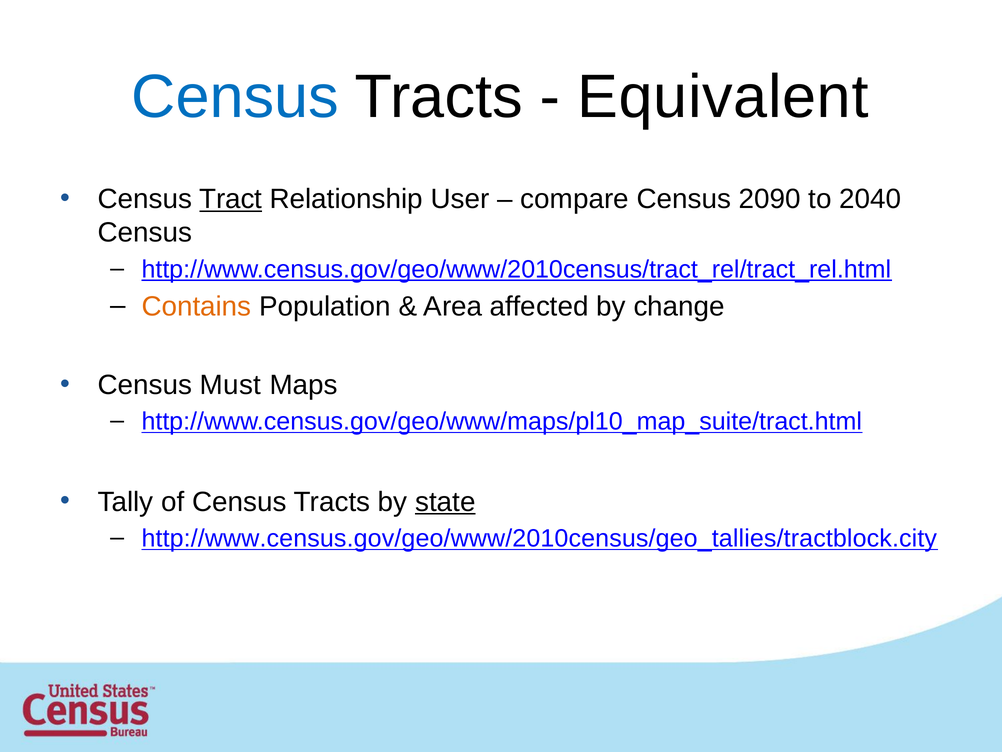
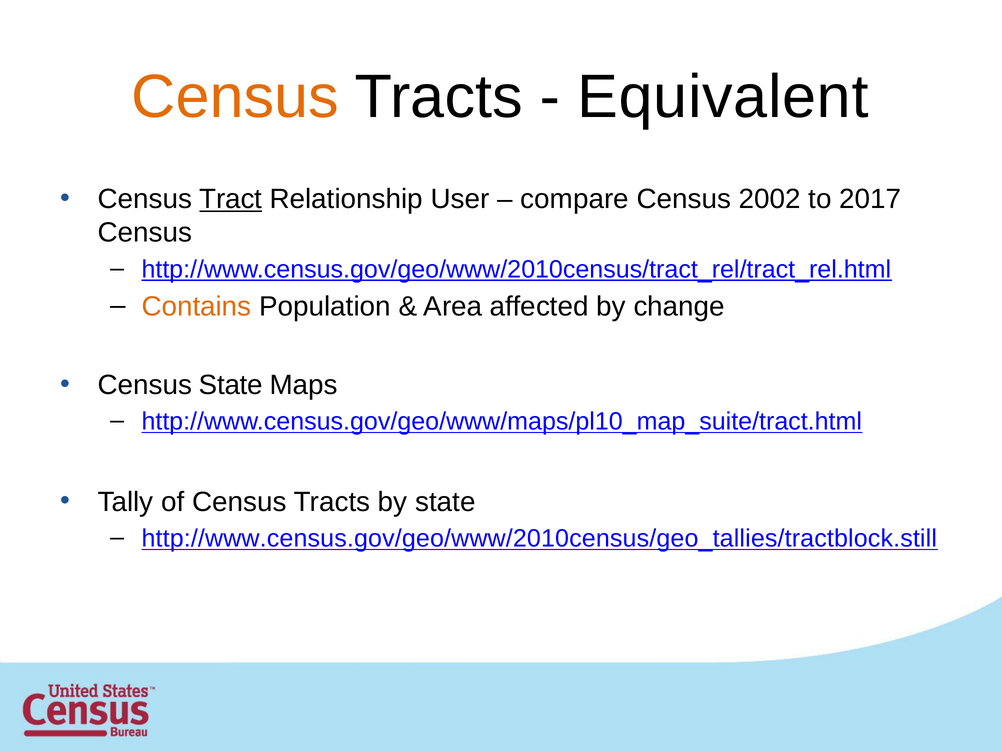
Census colour: blue -> orange (235, 97)
2090: 2090 -> 2002 (770, 199)
2040: 2040 -> 2017 (870, 199)
Census Must: Must -> State (231, 385)
state underline: present -> none (445, 502)
http://www.census.gov/geo/www/2010census/geo_tallies/tractblock.city: http://www.census.gov/geo/www/2010census/geo_tallies/tractblock.city -> http://www.census.gov/geo/www/2010census/geo_tallies/tractblock.still (539, 538)
